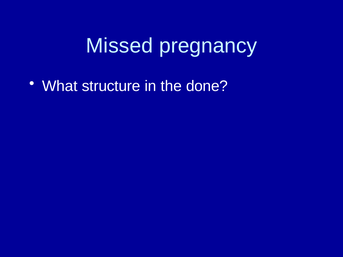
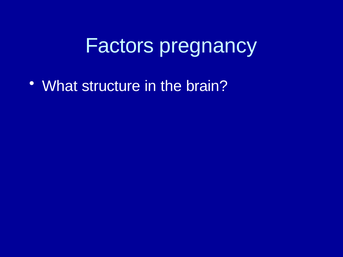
Missed: Missed -> Factors (120, 46)
done: done -> brain (207, 86)
